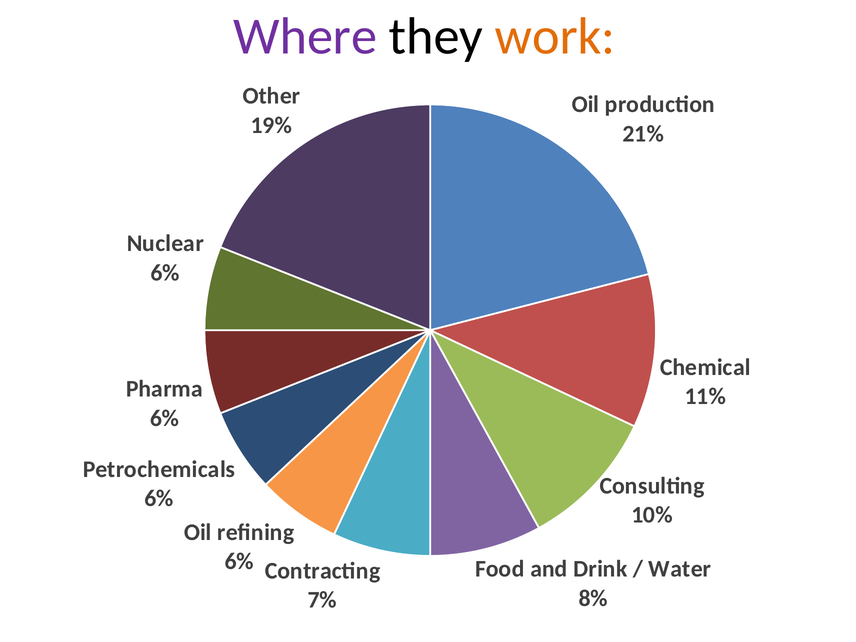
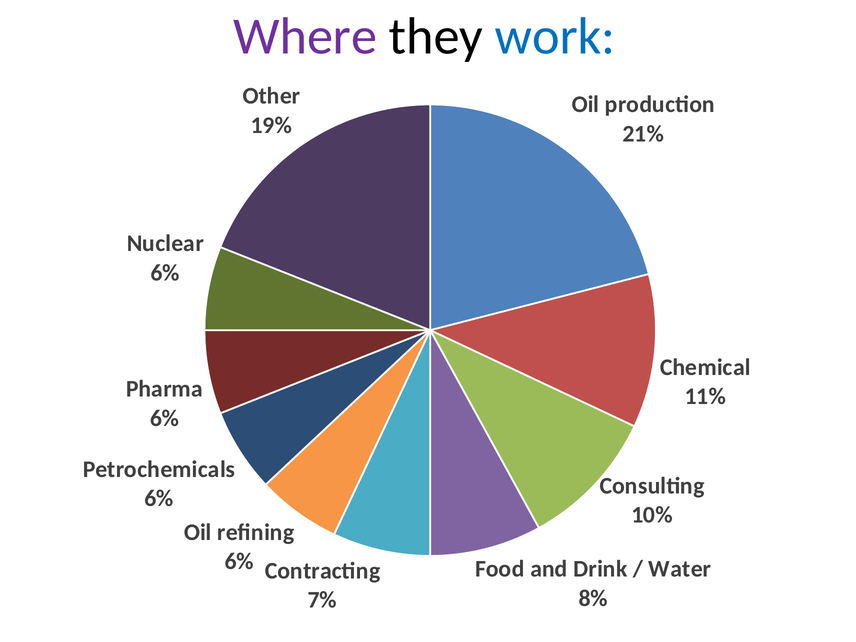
work colour: orange -> blue (555, 37)
